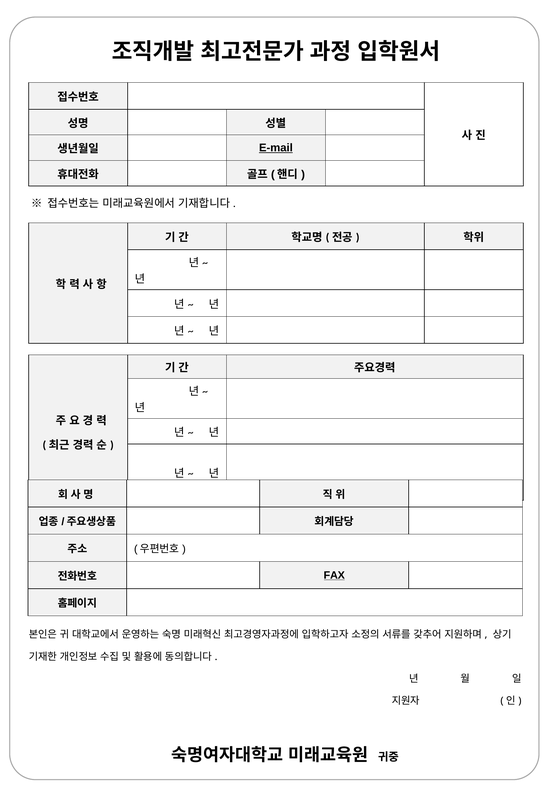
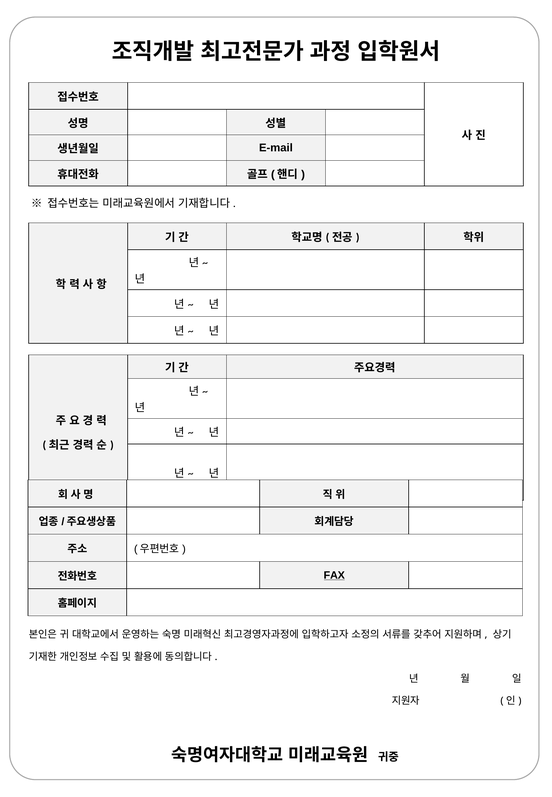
E-mail underline: present -> none (276, 148)
